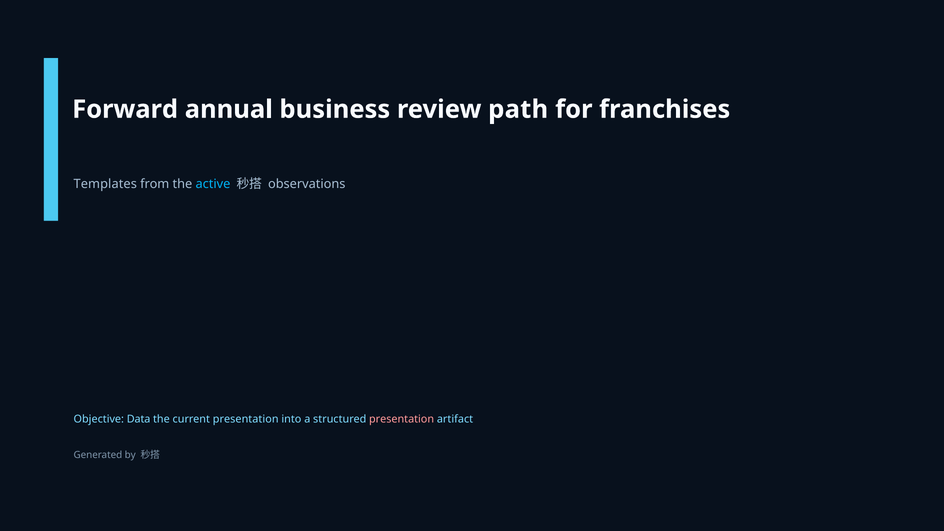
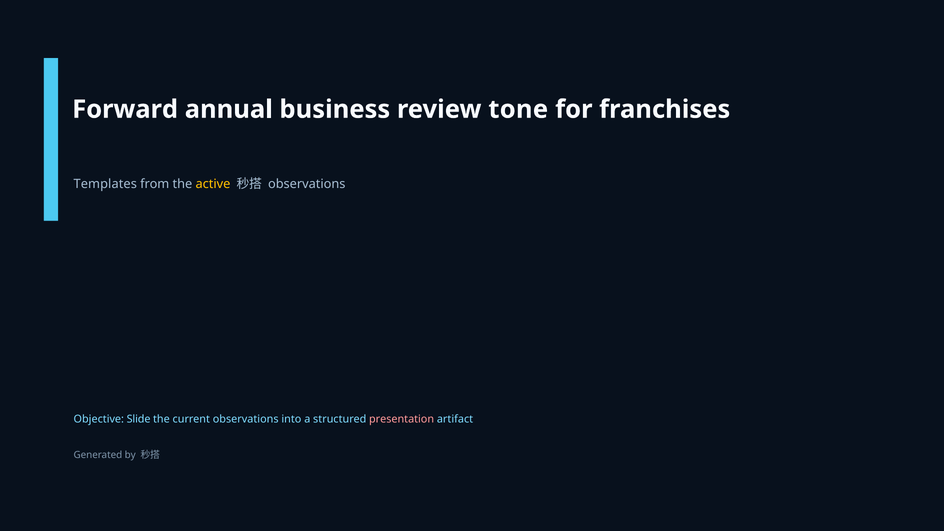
path: path -> tone (518, 109)
active colour: light blue -> yellow (213, 184)
Data: Data -> Slide (139, 419)
current presentation: presentation -> observations (246, 419)
